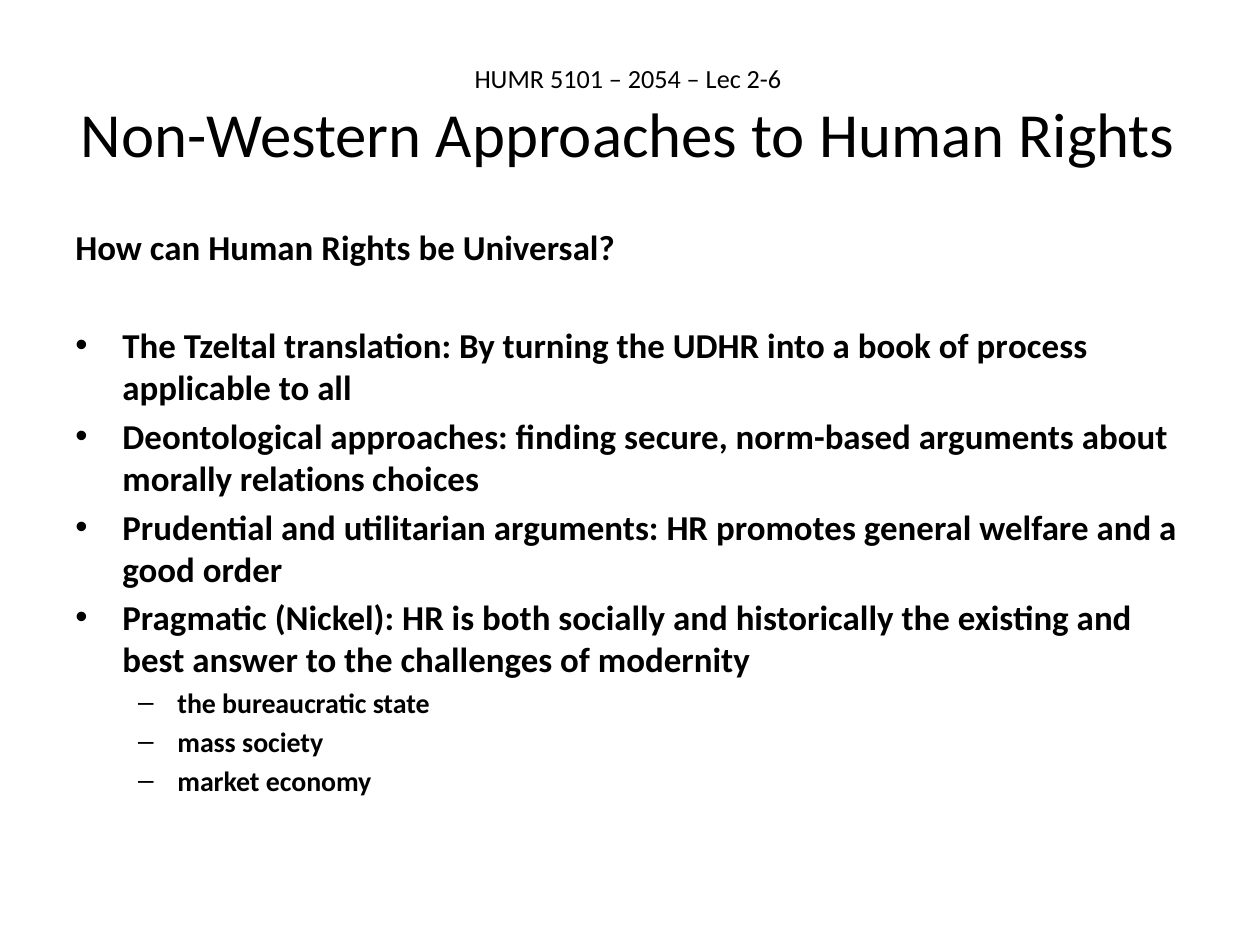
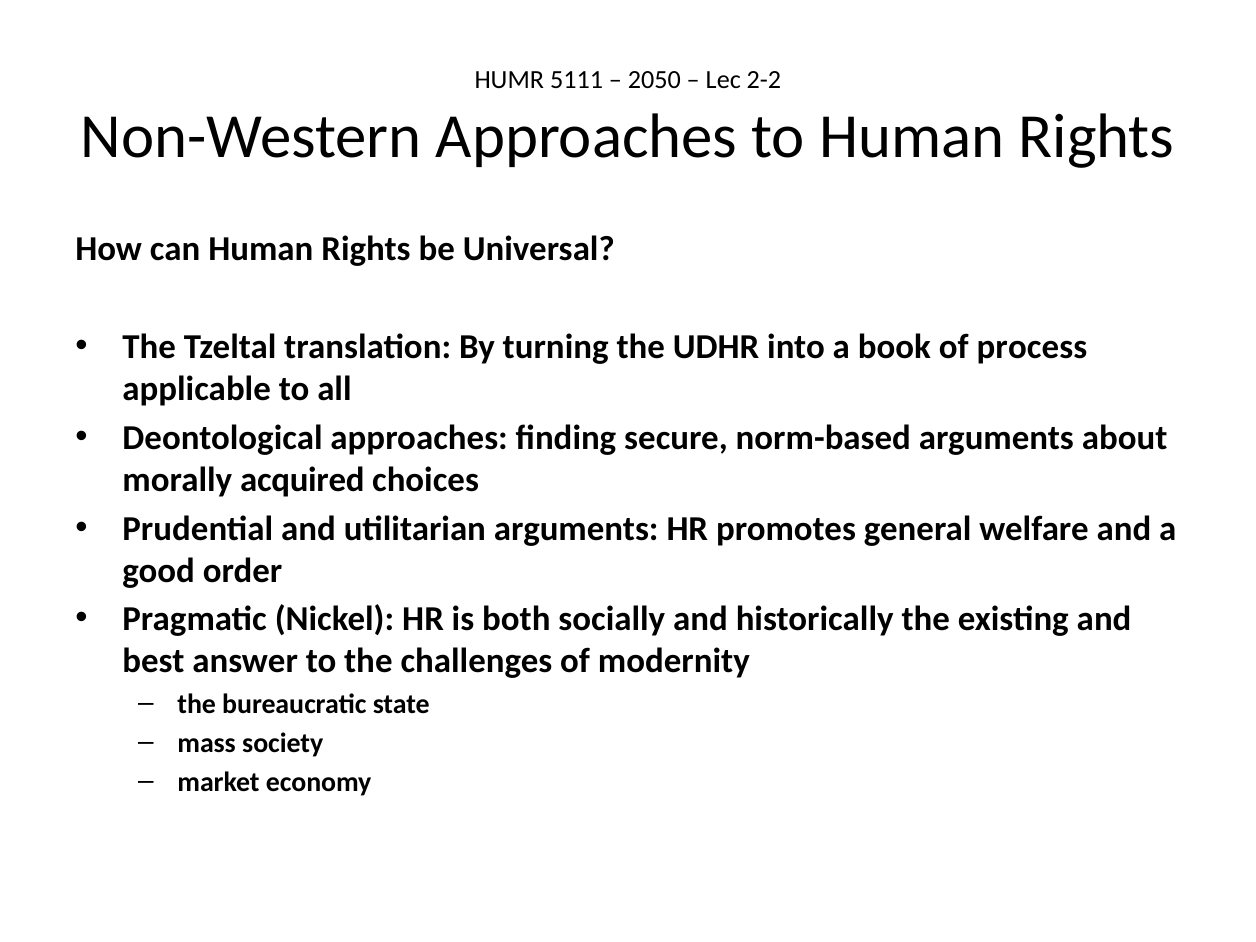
5101: 5101 -> 5111 (577, 80)
2054: 2054 -> 2050 (654, 80)
2-6: 2-6 -> 2-2 (764, 80)
relations: relations -> acquired (302, 480)
